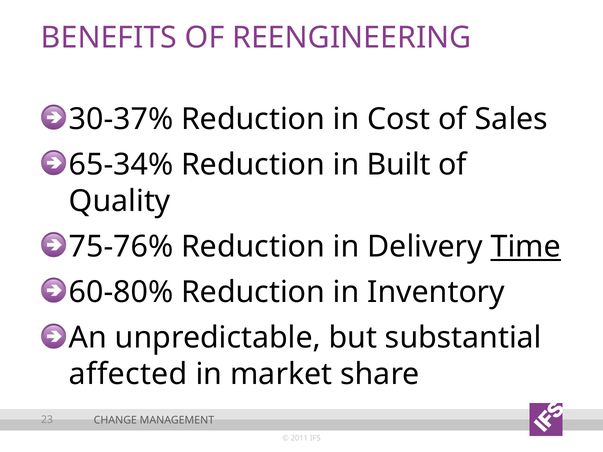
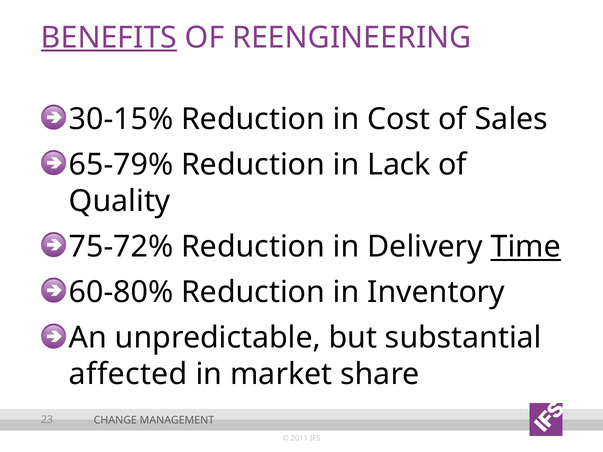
BENEFITS underline: none -> present (109, 38)
30-37%: 30-37% -> 30-15% (121, 119)
65-34%: 65-34% -> 65-79% (121, 165)
Built: Built -> Lack (399, 165)
75-76%: 75-76% -> 75-72% (121, 247)
